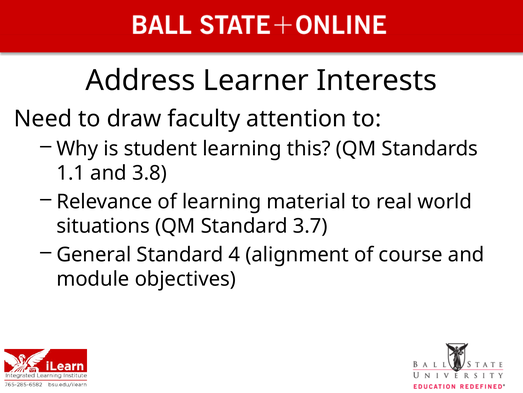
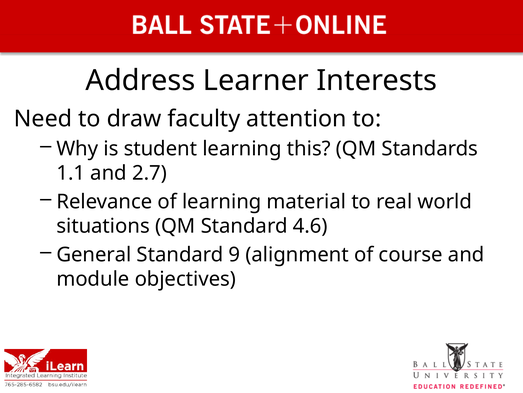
3.8: 3.8 -> 2.7 (149, 173)
3.7: 3.7 -> 4.6 (310, 226)
4: 4 -> 9 (234, 254)
